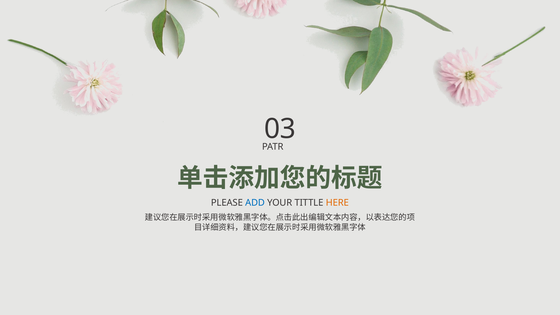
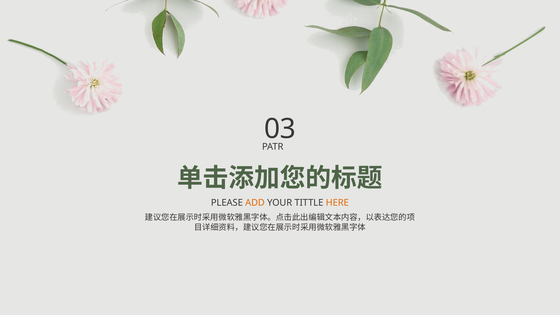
ADD colour: blue -> orange (255, 203)
